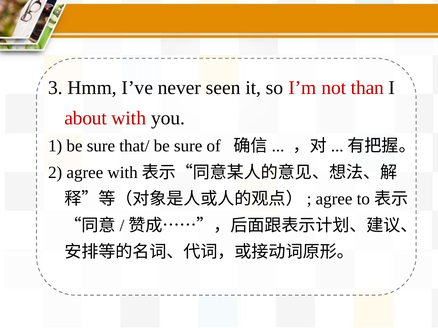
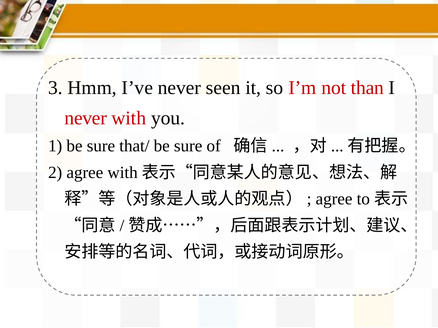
about: about -> never (86, 118)
